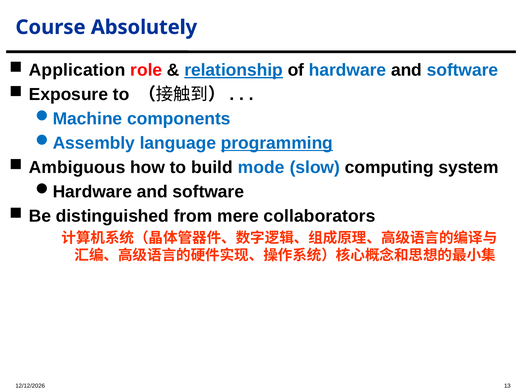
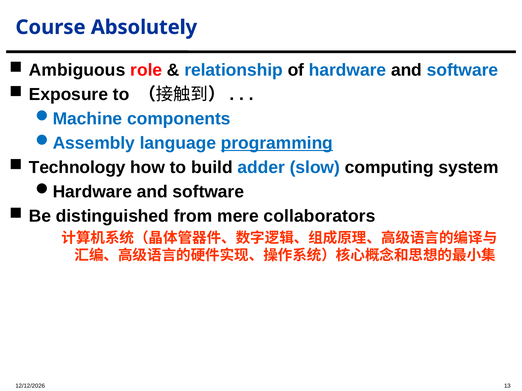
Application: Application -> Ambiguous (77, 70)
relationship underline: present -> none (234, 70)
Ambiguous: Ambiguous -> Technology (77, 168)
mode: mode -> adder (261, 168)
